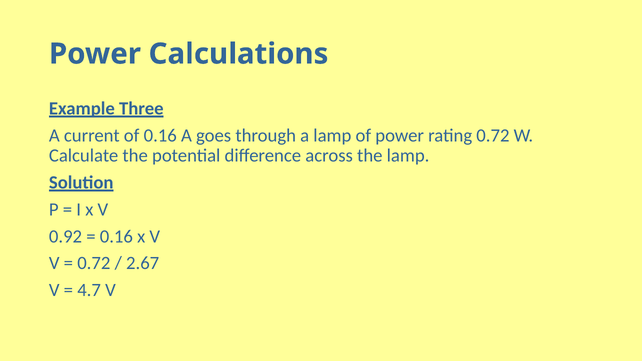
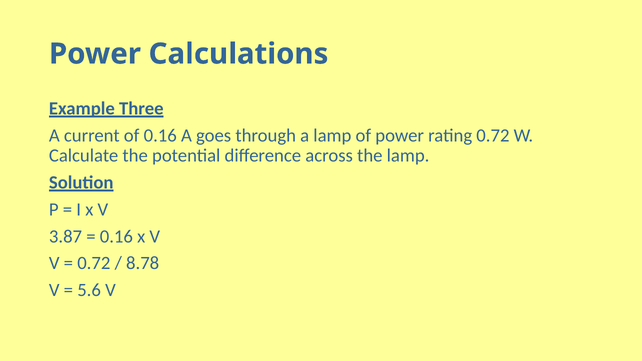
0.92: 0.92 -> 3.87 (66, 236)
2.67: 2.67 -> 8.78 (143, 263)
4.7: 4.7 -> 5.6 (89, 290)
